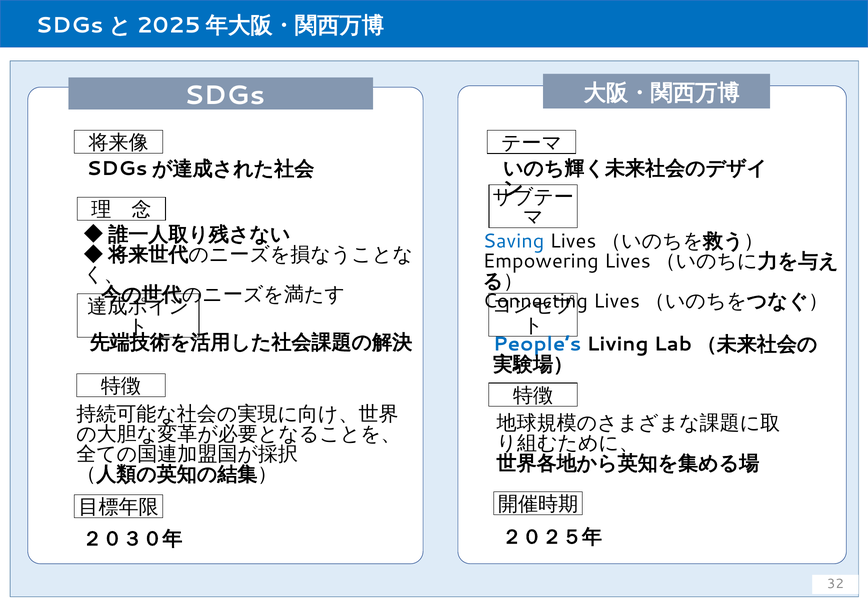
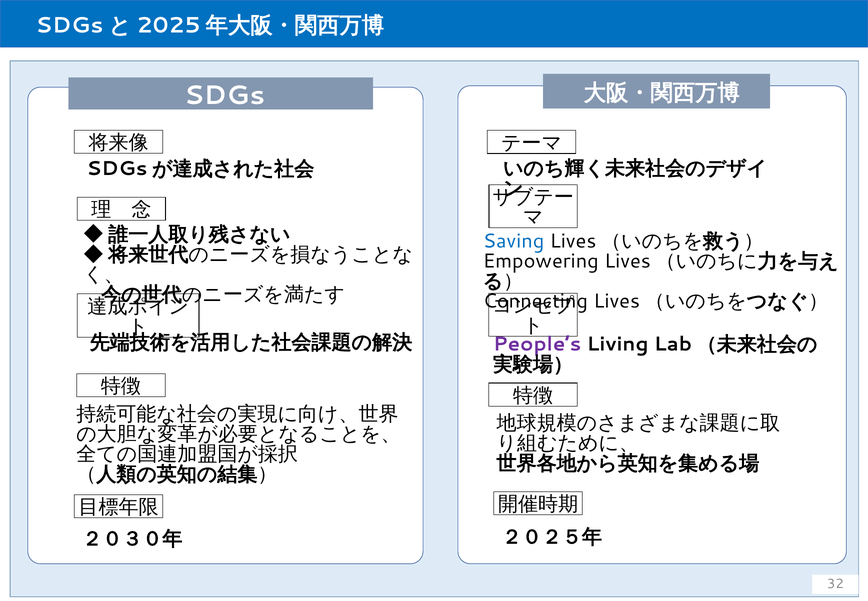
People’s colour: blue -> purple (537, 344)
